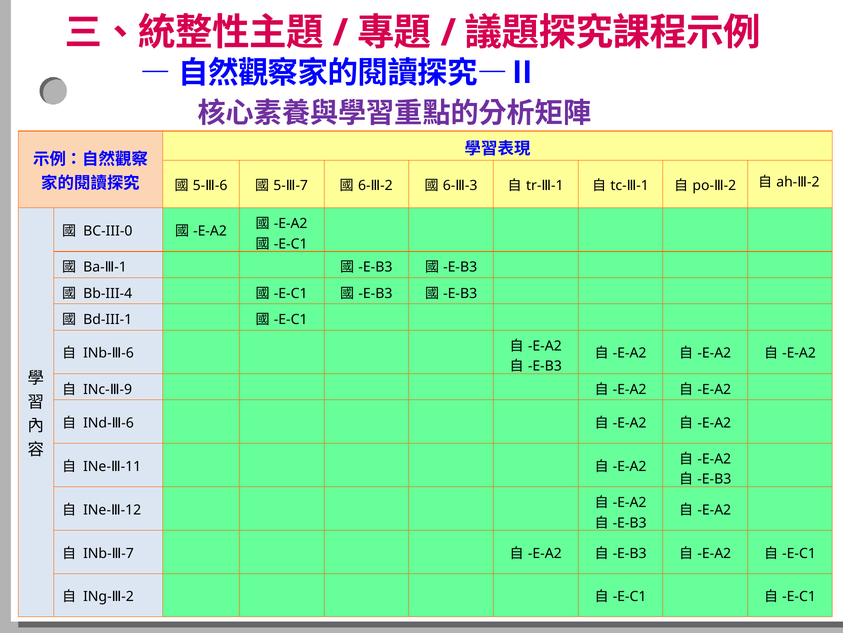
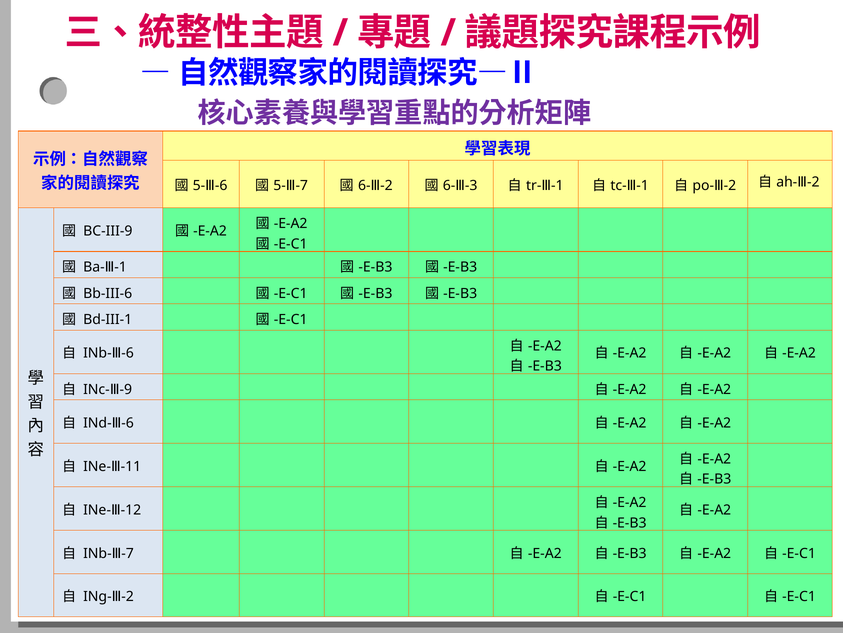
BC-III-0: BC-III-0 -> BC-III-9 (108, 231)
Bb-III-4: Bb-III-4 -> Bb-III-6 (108, 293)
